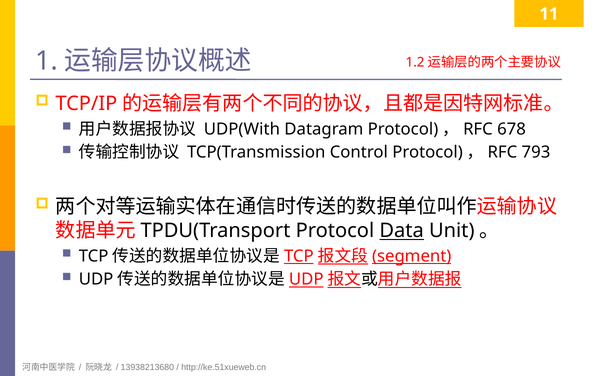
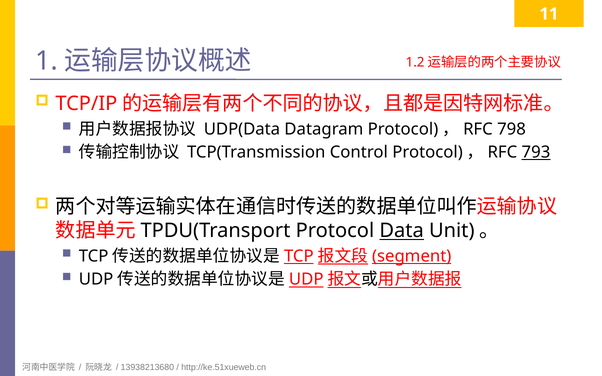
UDP(With: UDP(With -> UDP(Data (242, 129)
678: 678 -> 798 (512, 129)
793 underline: none -> present (536, 153)
